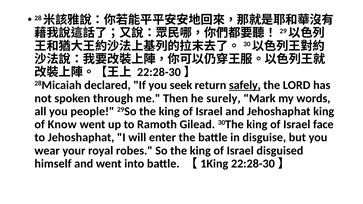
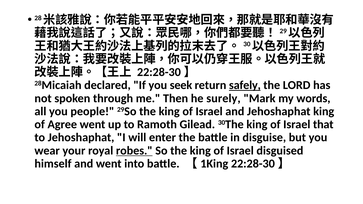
Know: Know -> Agree (62, 125)
face: face -> that (323, 125)
robes underline: none -> present (134, 151)
